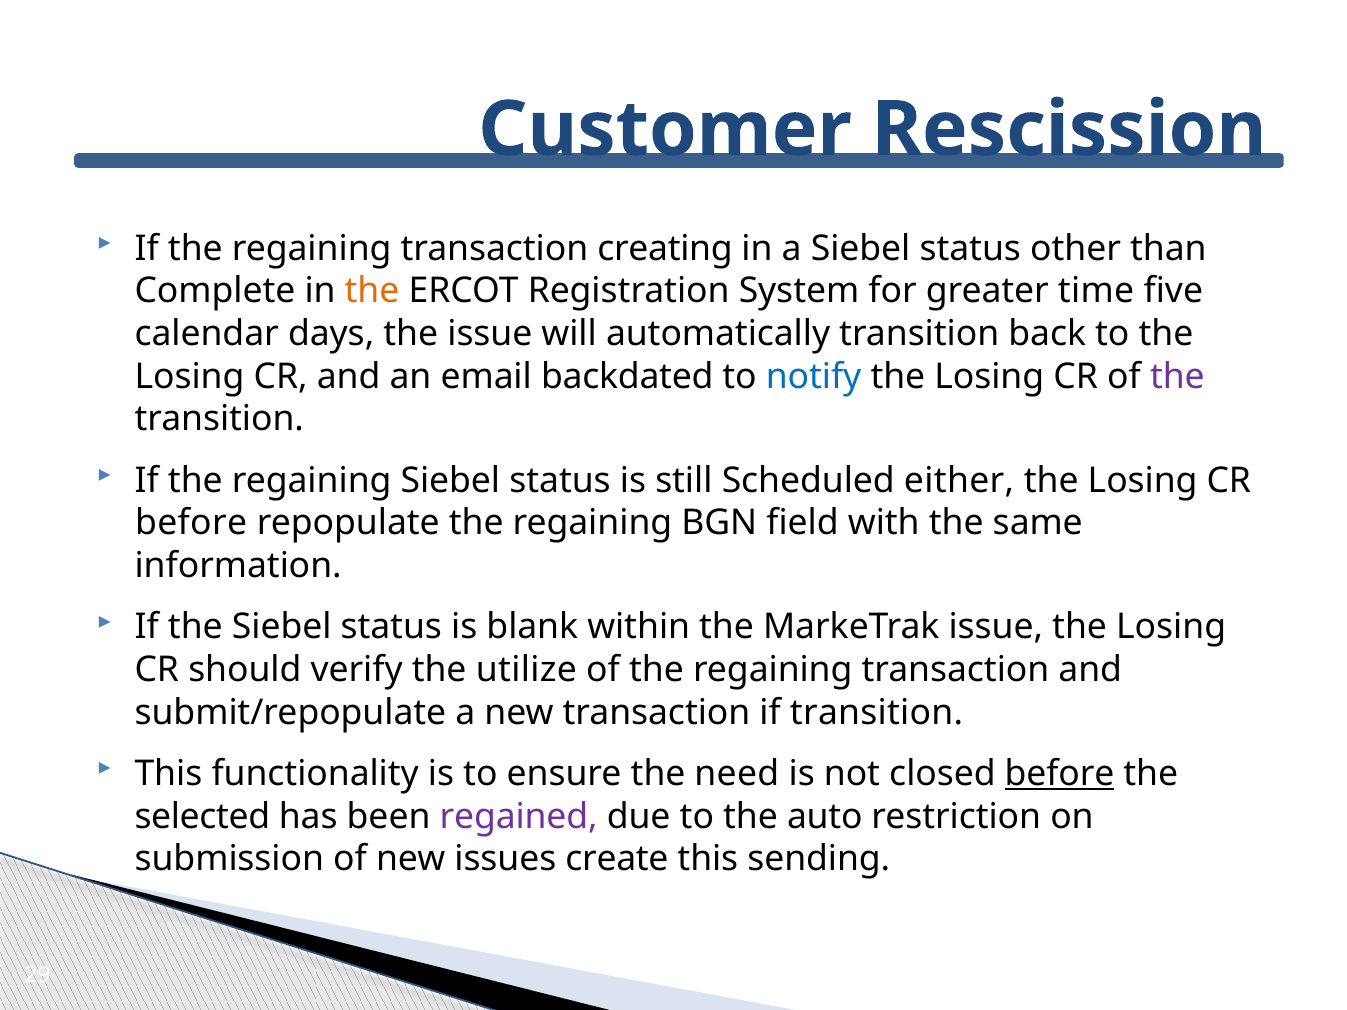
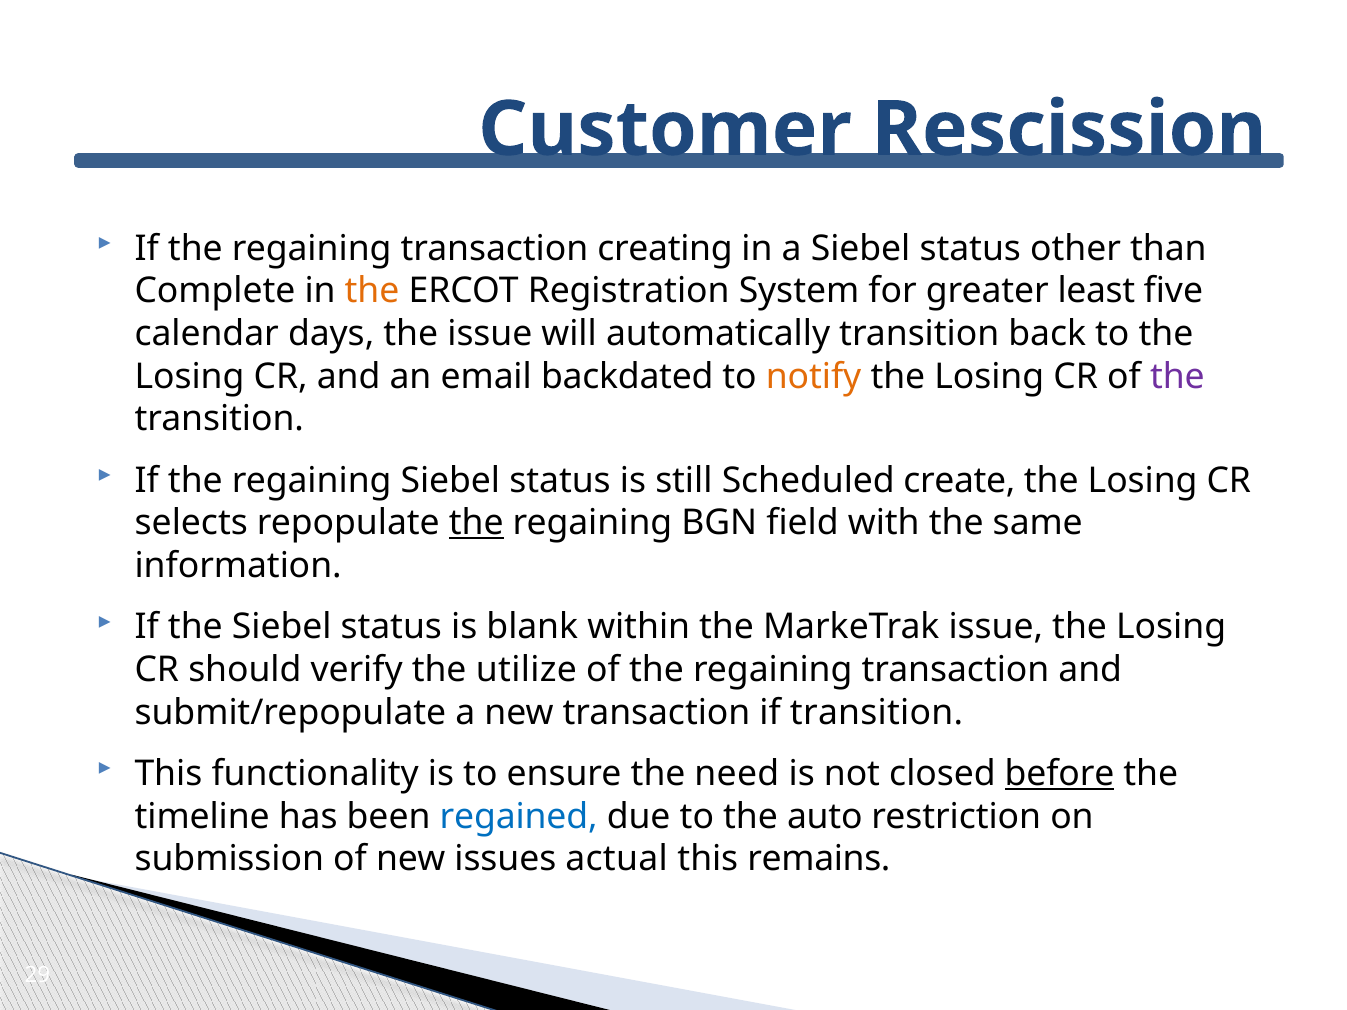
time: time -> least (1096, 291)
notify colour: blue -> orange (814, 377)
either: either -> create (959, 481)
before: before -> selects (191, 523)
the underline: none -> present (476, 523)
selected: selected -> timeline (202, 817)
regained colour: purple -> blue (519, 817)
create: create -> actual (617, 859)
sending: sending -> remains (819, 859)
